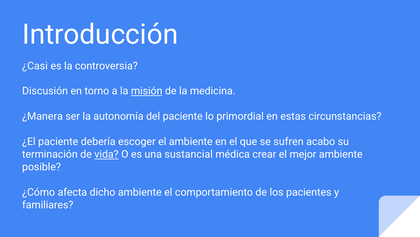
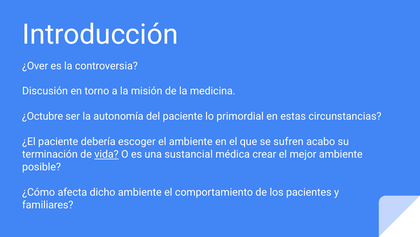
¿Casi: ¿Casi -> ¿Over (35, 66)
misión underline: present -> none (147, 91)
¿Manera: ¿Manera -> ¿Octubre (43, 116)
